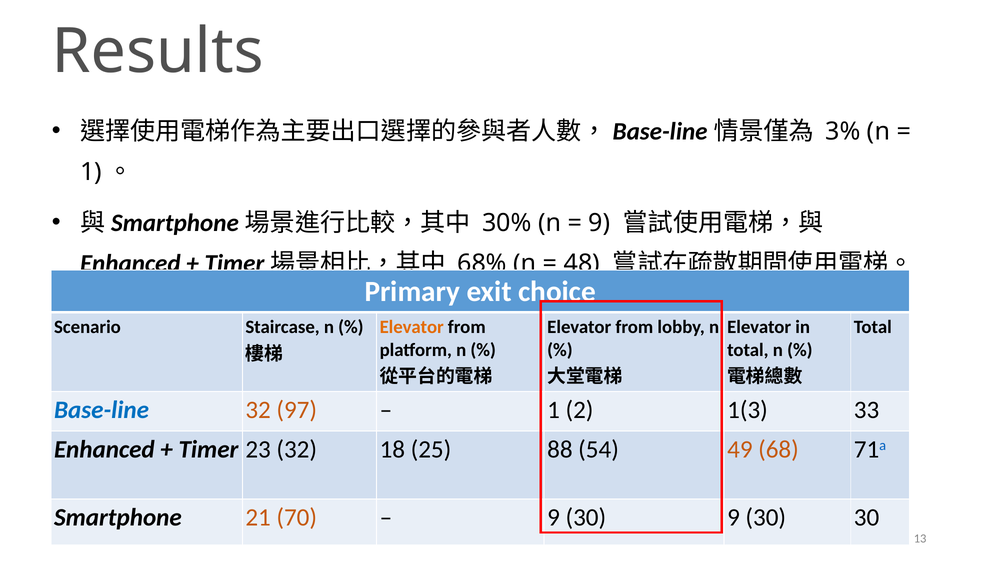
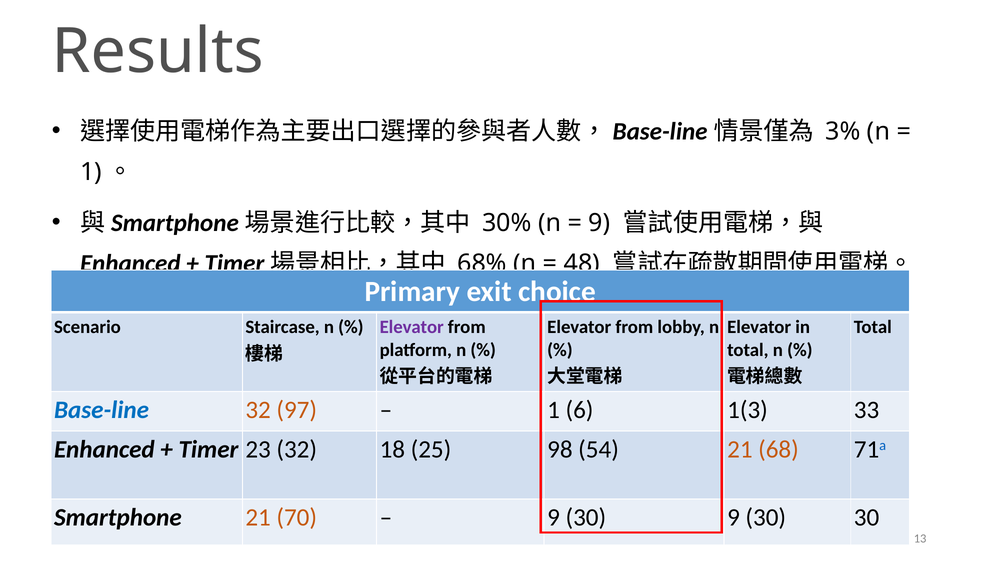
Elevator colour: orange -> purple (412, 327)
2: 2 -> 6 (580, 410)
88: 88 -> 98 (560, 450)
54 49: 49 -> 21 (740, 450)
